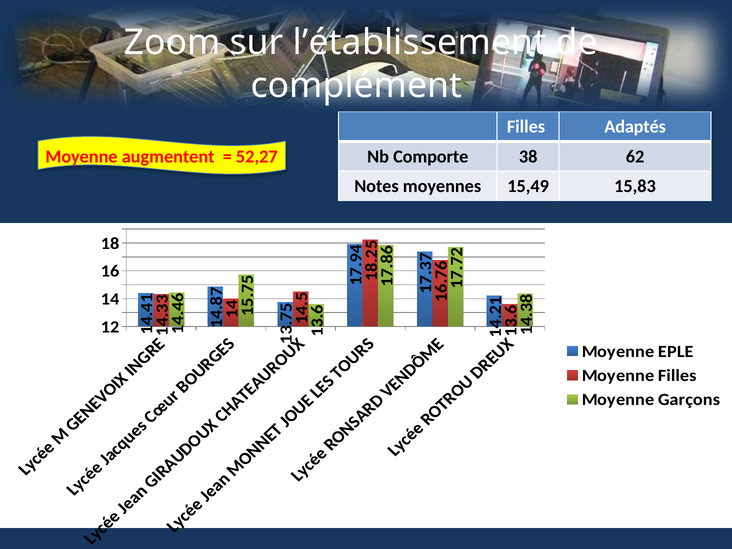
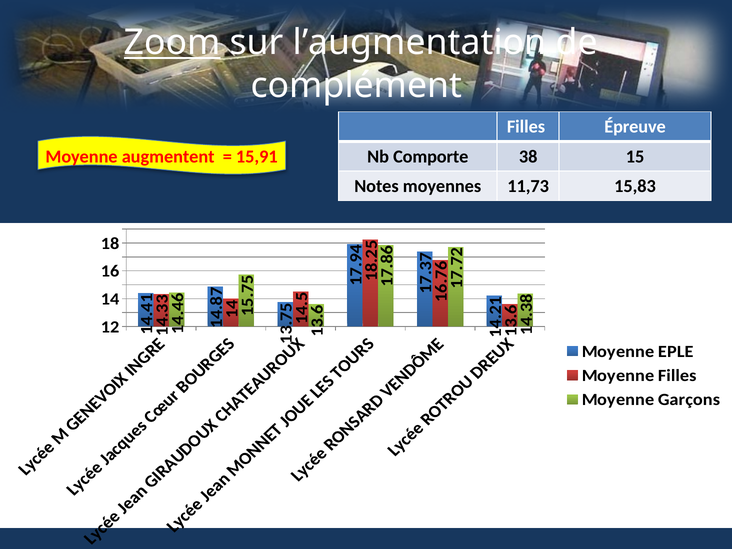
Zoom underline: none -> present (172, 43)
l’établissement: l’établissement -> l’augmentation (420, 43)
Adaptés: Adaptés -> Épreuve (635, 127)
52,27: 52,27 -> 15,91 (257, 157)
62: 62 -> 15 (635, 156)
15,49: 15,49 -> 11,73 (528, 186)
